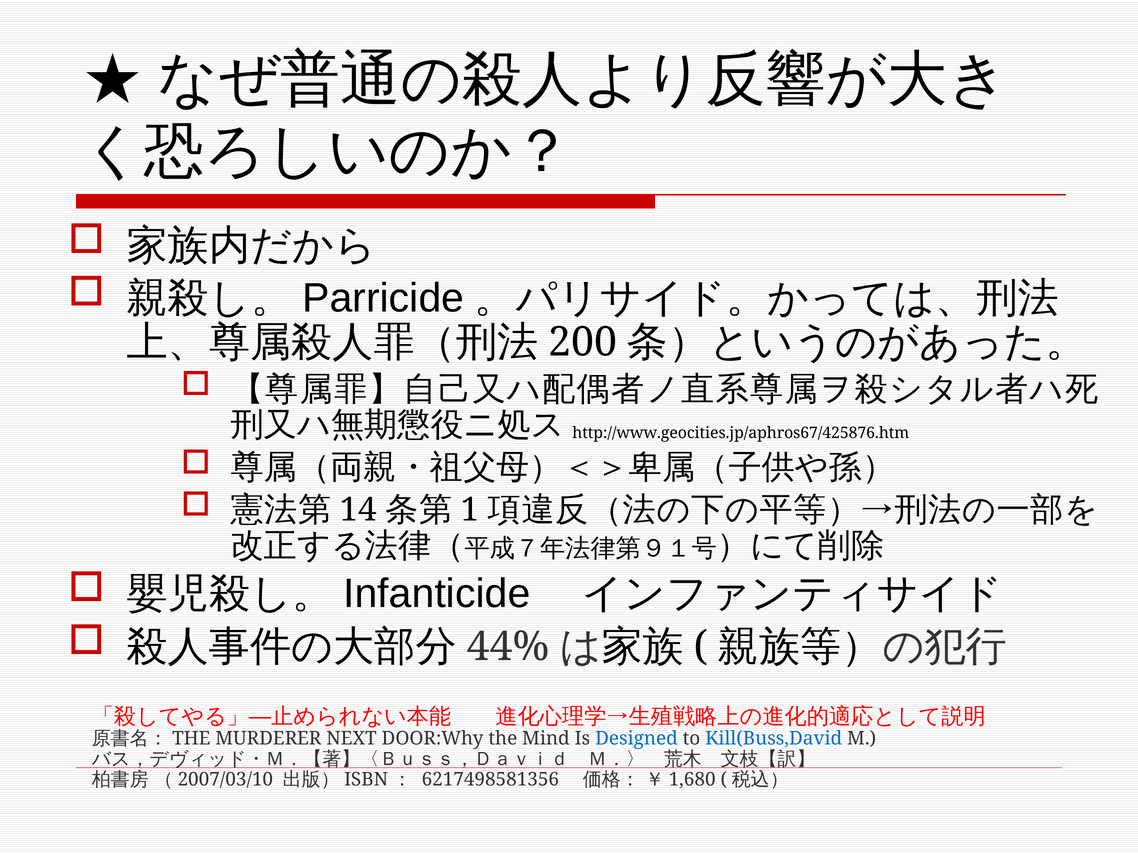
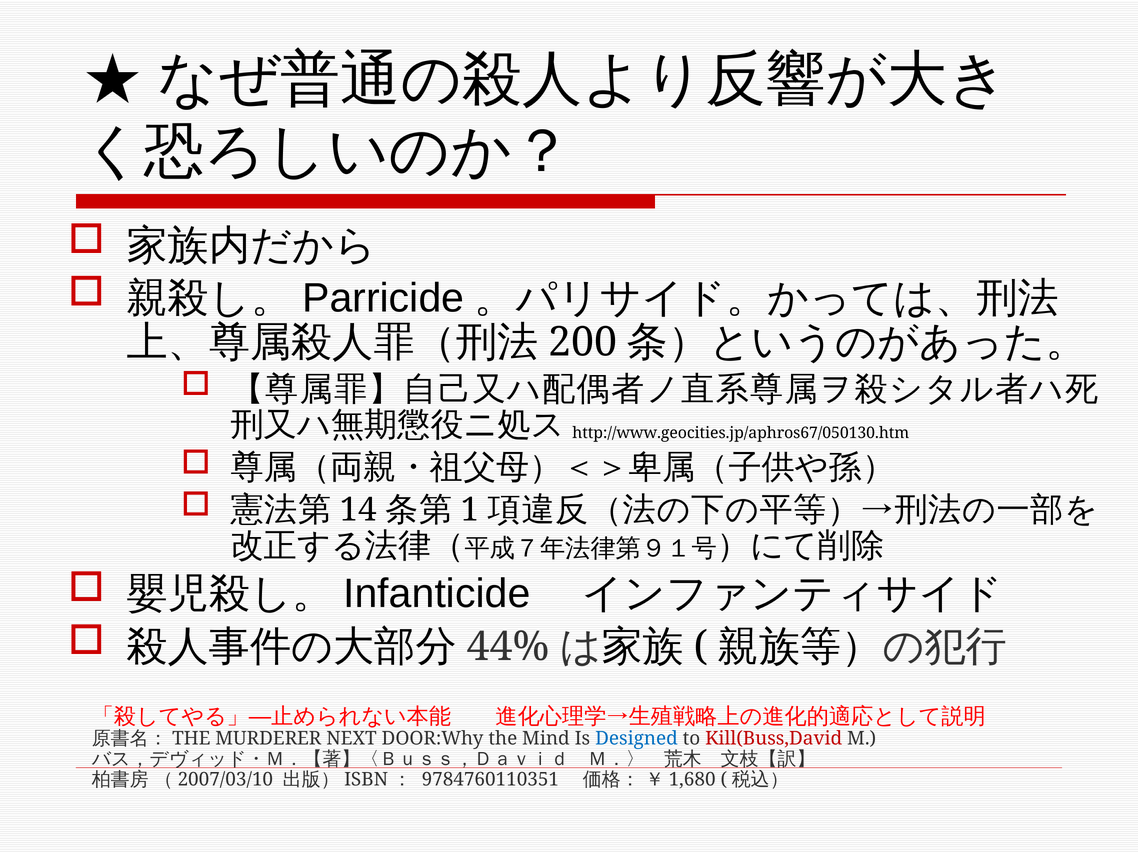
http://www.geocities.jp/aphros67/425876.htm: http://www.geocities.jp/aphros67/425876.htm -> http://www.geocities.jp/aphros67/050130.htm (741, 433)
Kill(Buss,David colour: blue -> red (774, 739)
6217498581356: 6217498581356 -> 9784760110351 (490, 780)
